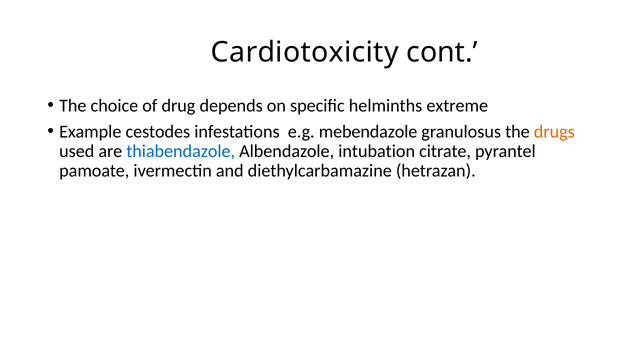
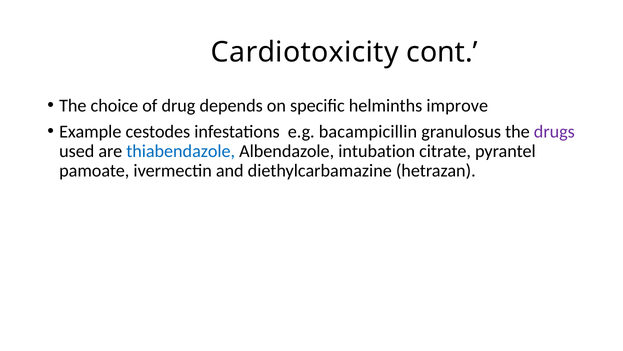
extreme: extreme -> improve (457, 105)
mebendazole: mebendazole -> bacampicillin (368, 131)
drugs colour: orange -> purple (554, 131)
